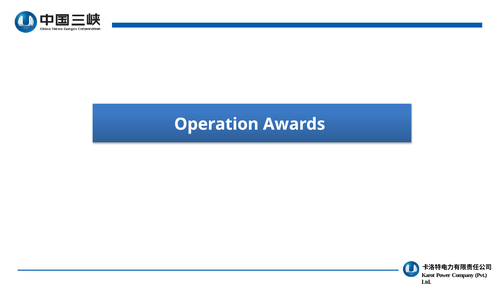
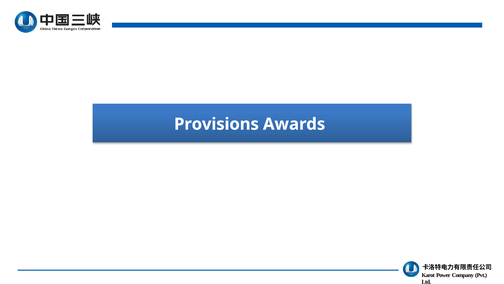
Operation: Operation -> Provisions (216, 124)
